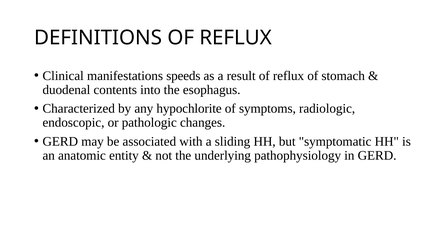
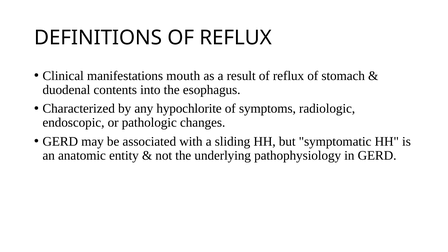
speeds: speeds -> mouth (183, 76)
